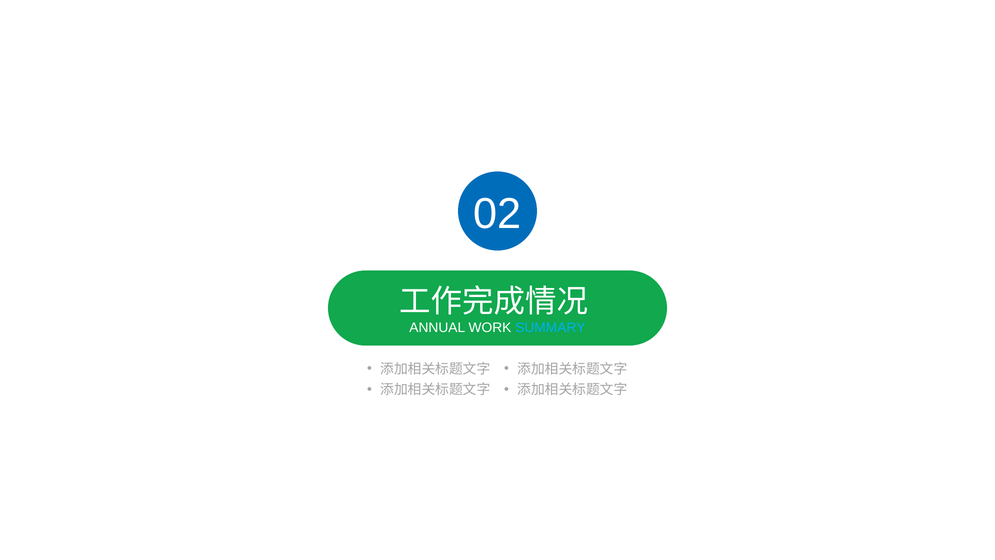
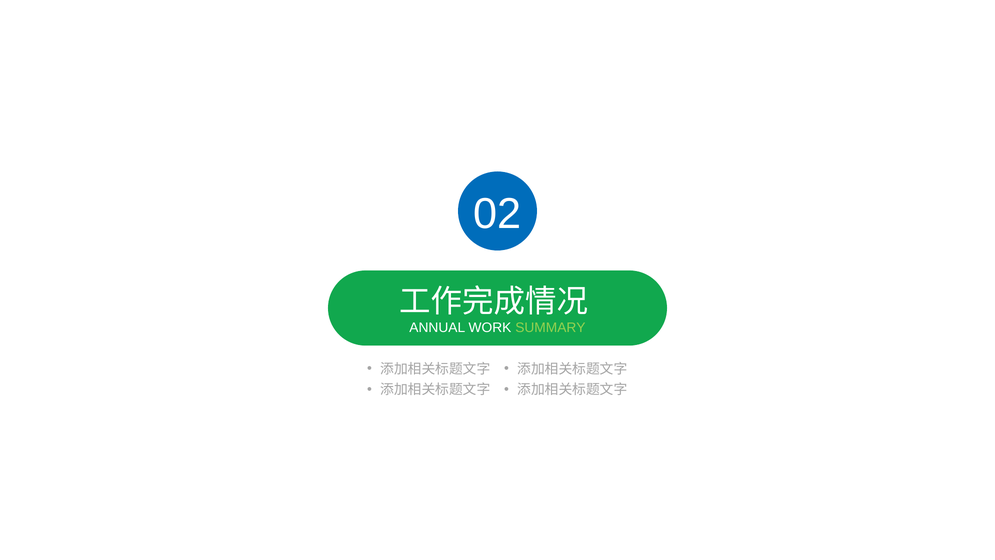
SUMMARY colour: light blue -> light green (550, 328)
